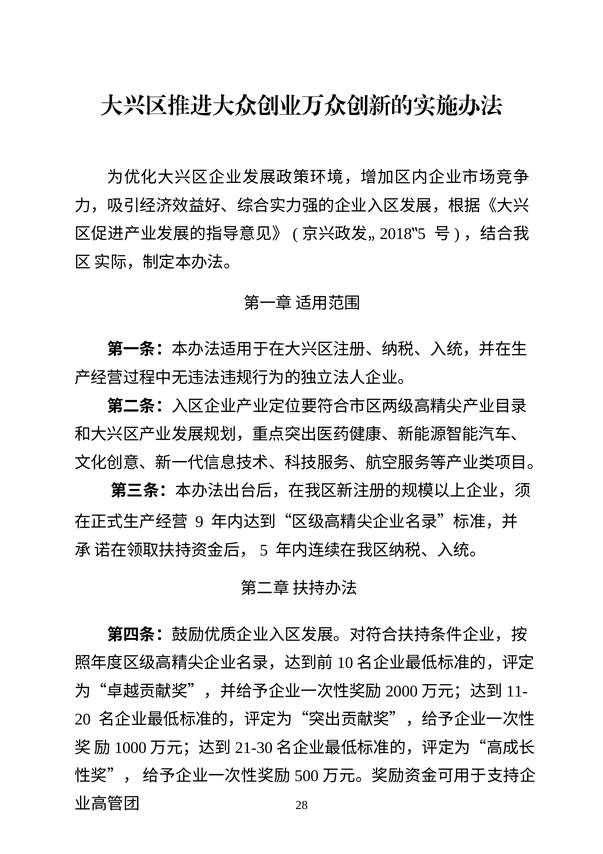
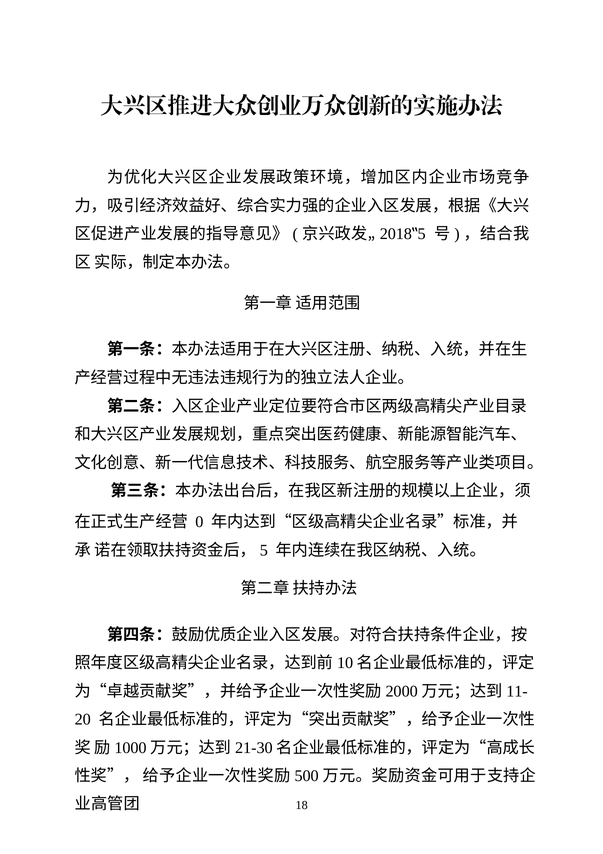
9: 9 -> 0 (199, 521)
28: 28 -> 18 (302, 805)
